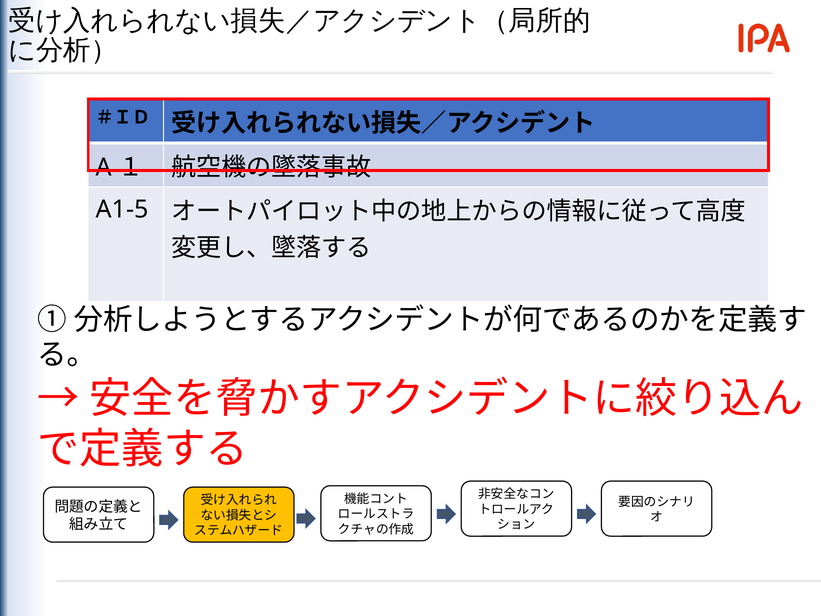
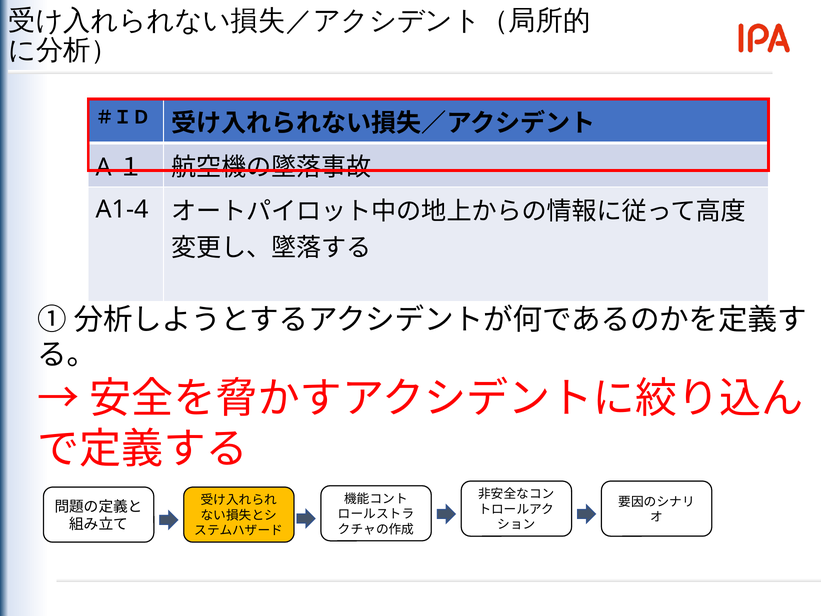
A1-5: A1-5 -> A1-4 (122, 209)
